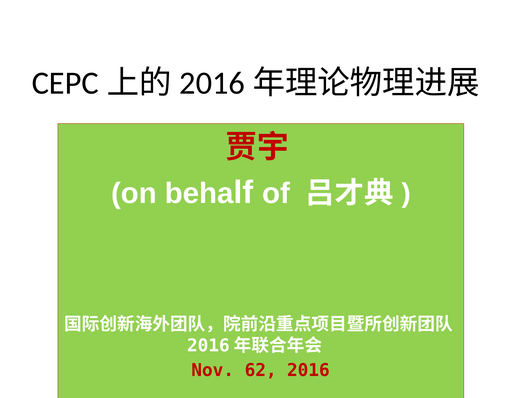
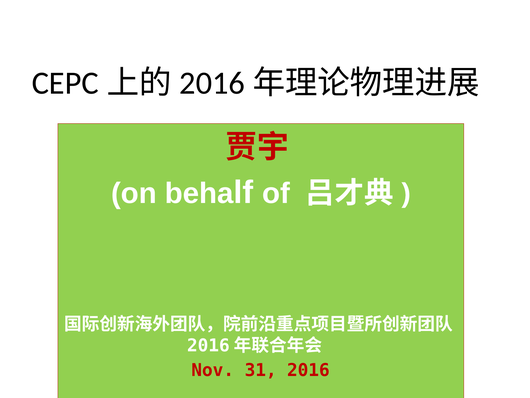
62: 62 -> 31 (261, 370)
